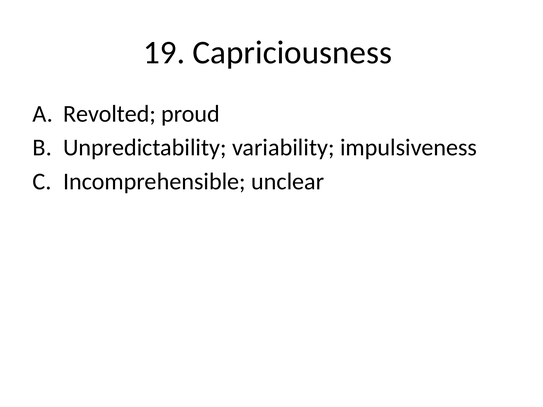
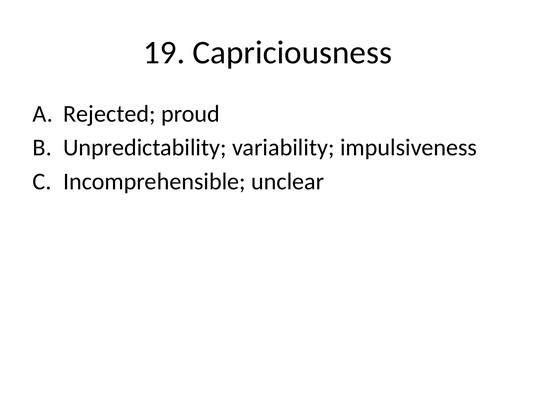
Revolted: Revolted -> Rejected (109, 114)
